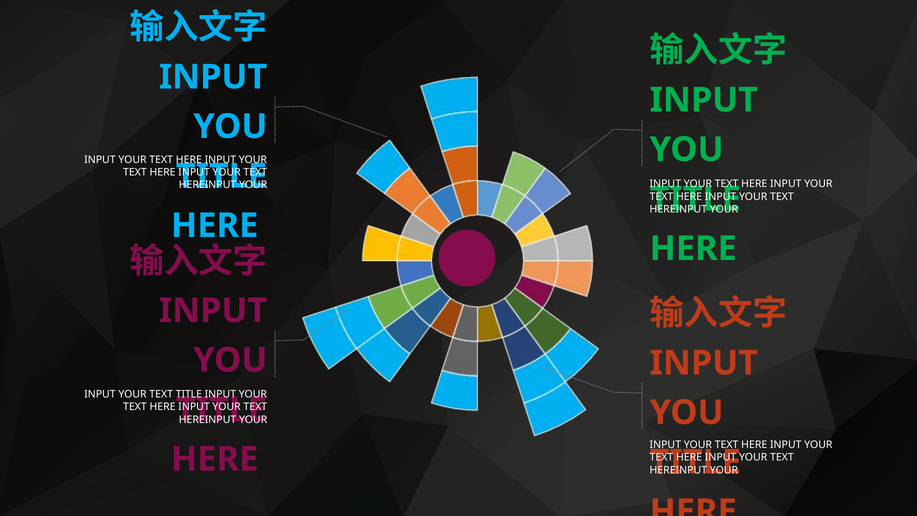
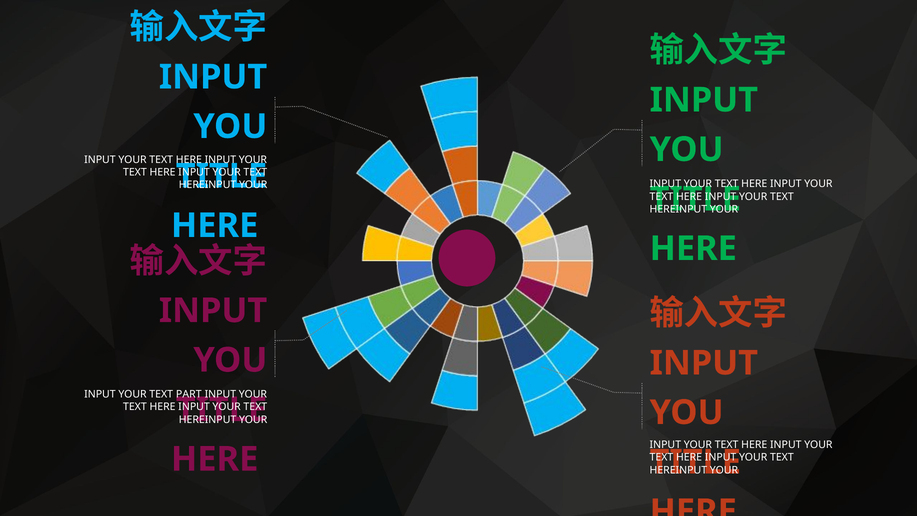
TEXT TITLE: TITLE -> PART (189, 394)
